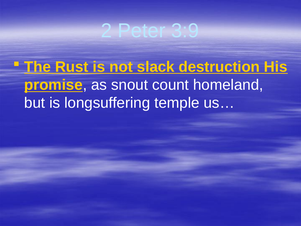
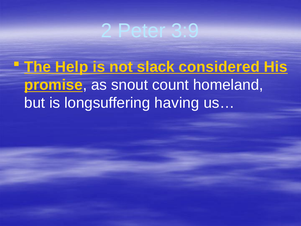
Rust: Rust -> Help (72, 67)
destruction: destruction -> considered (219, 67)
temple: temple -> having (177, 103)
